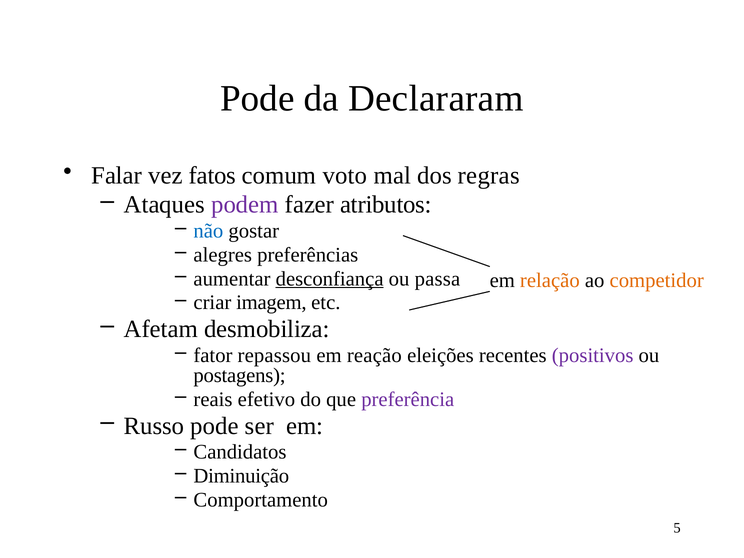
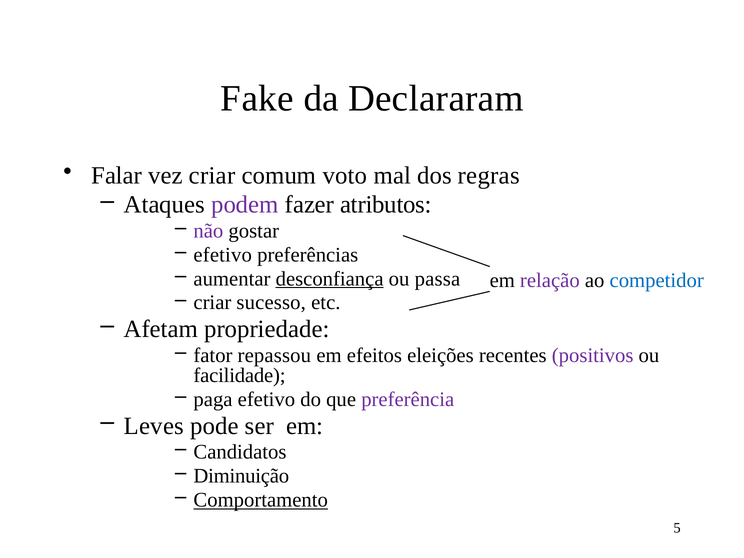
Pode: Pode -> Fake (257, 99)
vez fatos: fatos -> criar (212, 176)
não colour: blue -> purple (208, 231)
alegres: alegres -> efetivo (223, 255)
relação colour: orange -> purple (550, 280)
competidor colour: orange -> blue (657, 280)
imagem: imagem -> sucesso (271, 303)
desmobiliza: desmobiliza -> propriedade (267, 329)
reação: reação -> efeitos (374, 355)
postagens: postagens -> facilidade (240, 375)
reais: reais -> paga (213, 399)
Russo: Russo -> Leves (154, 426)
Comportamento underline: none -> present (261, 500)
